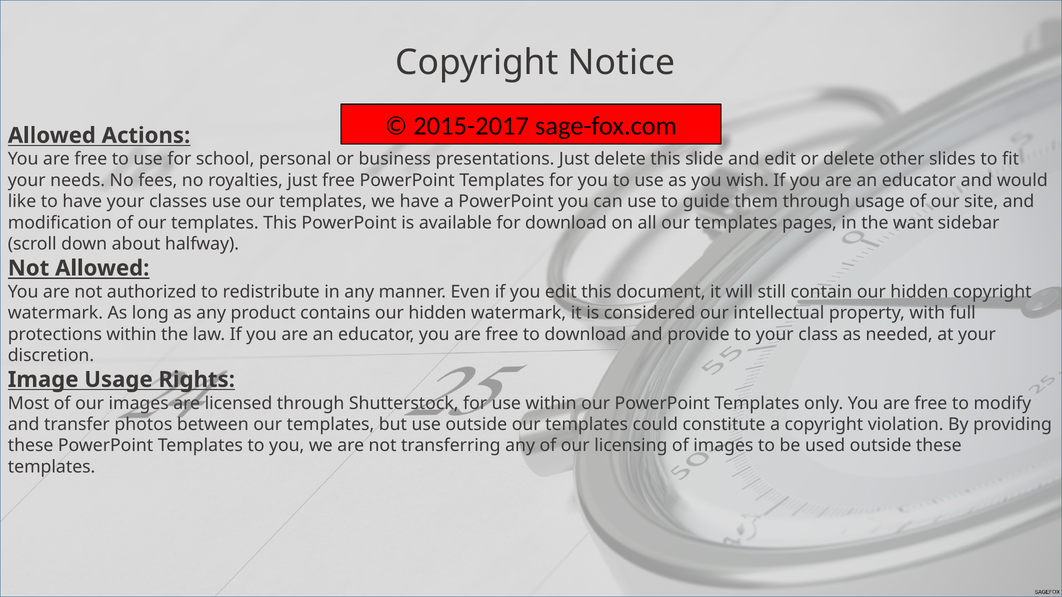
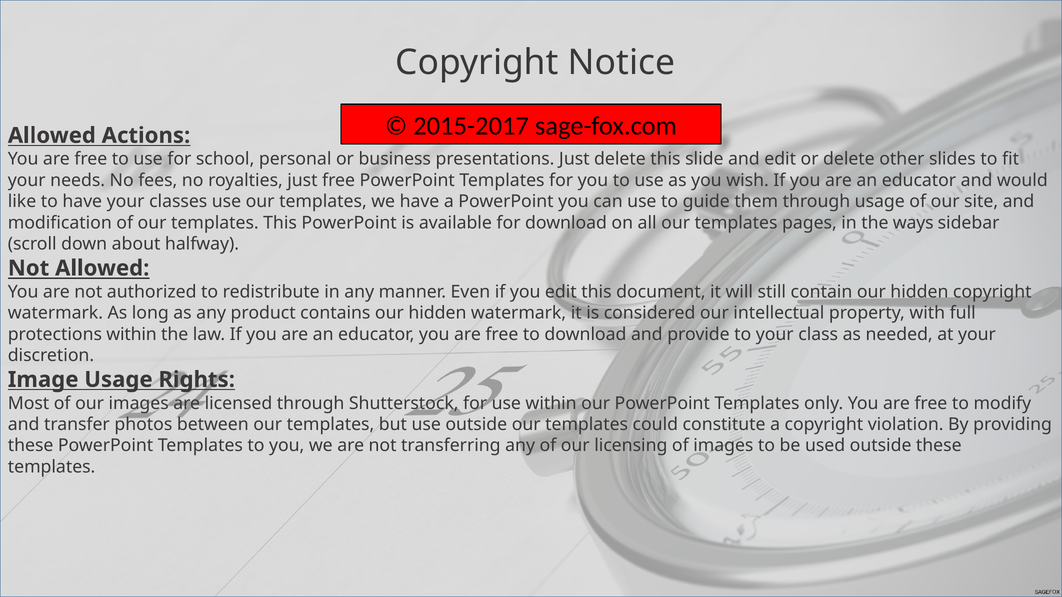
want: want -> ways (913, 223)
